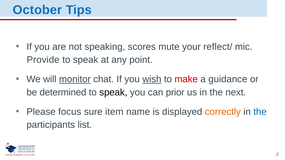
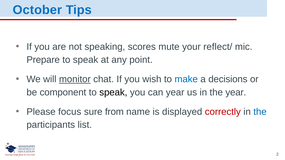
Provide: Provide -> Prepare (43, 60)
wish underline: present -> none (152, 79)
make colour: red -> blue (186, 79)
guidance: guidance -> decisions (228, 79)
determined: determined -> component (63, 92)
can prior: prior -> year (175, 92)
the next: next -> year (236, 92)
item: item -> from (114, 112)
correctly colour: orange -> red (223, 112)
